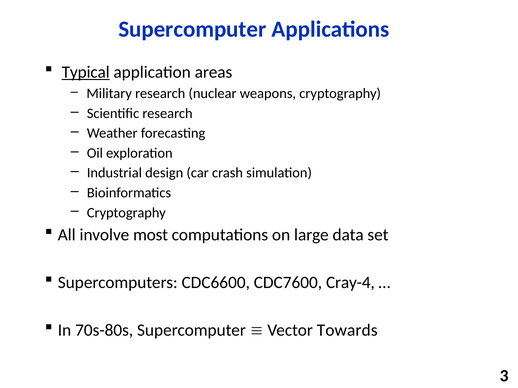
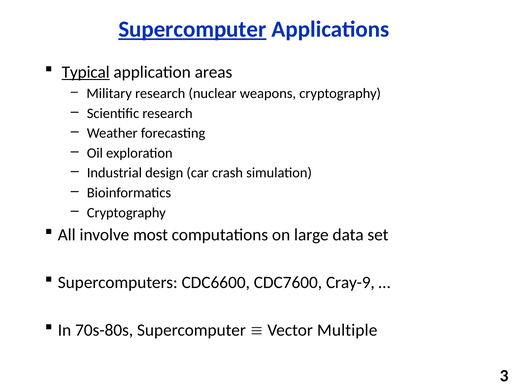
Supercomputer underline: none -> present (192, 29)
Cray-4: Cray-4 -> Cray-9 (350, 283)
Towards: Towards -> Multiple (347, 330)
